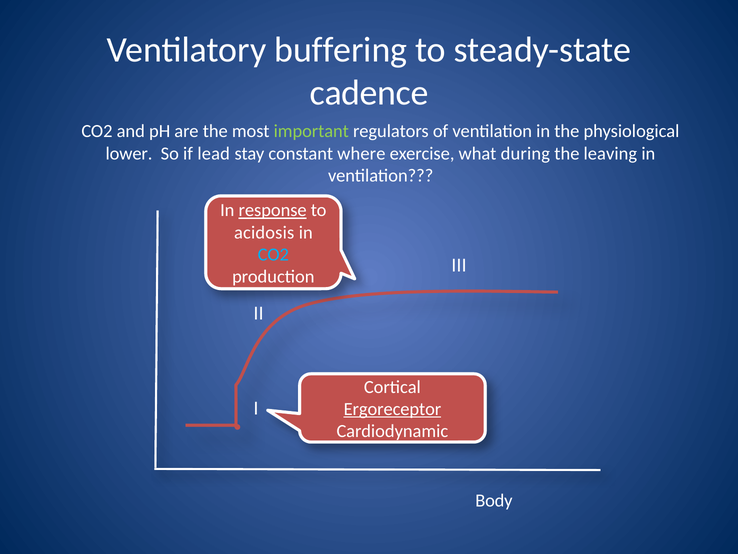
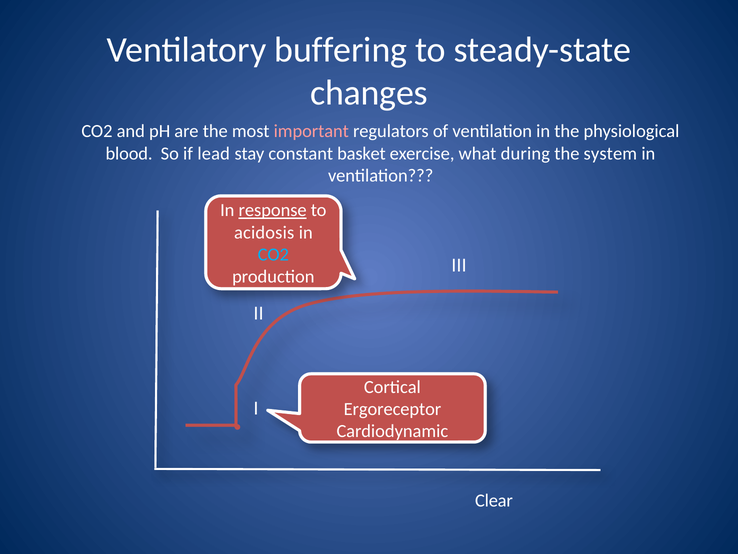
cadence: cadence -> changes (369, 93)
important colour: light green -> pink (311, 131)
lower: lower -> blood (129, 153)
where: where -> basket (361, 153)
leaving: leaving -> system (610, 153)
Ergoreceptor underline: present -> none (392, 409)
Body: Body -> Clear (494, 500)
